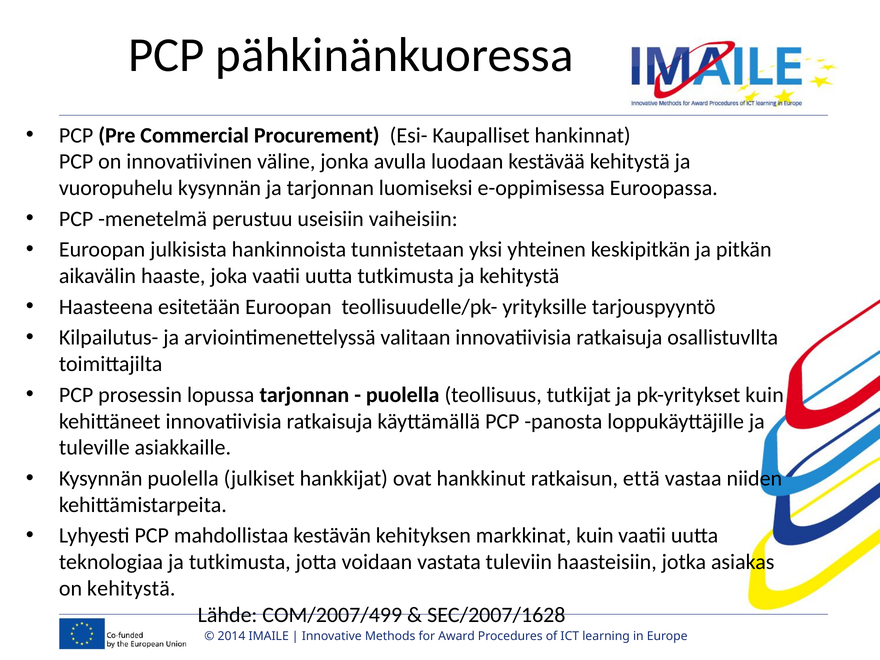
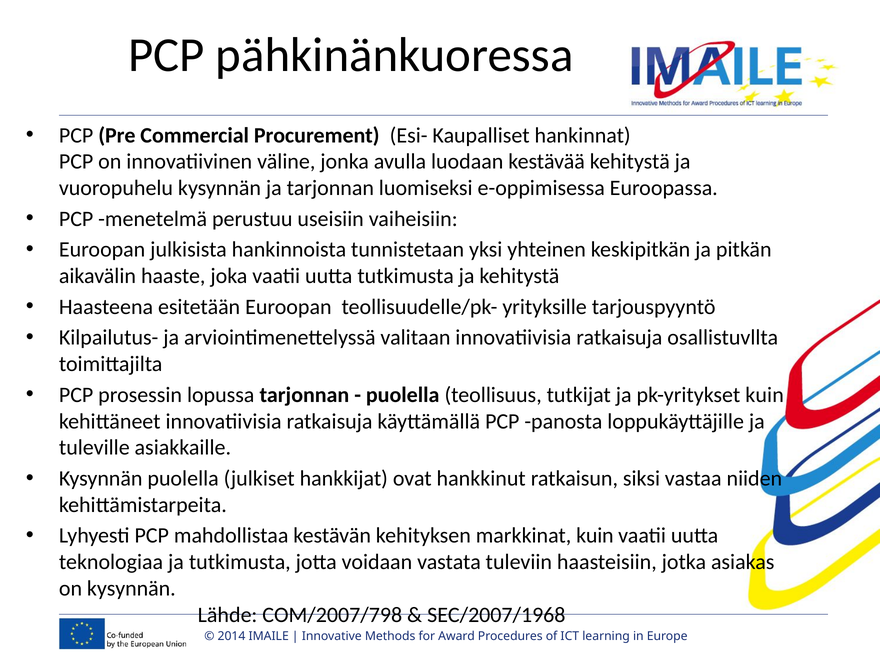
että: että -> siksi (642, 478)
on kehitystä: kehitystä -> kysynnän (131, 588)
COM/2007/499: COM/2007/499 -> COM/2007/798 (332, 615)
SEC/2007/1628: SEC/2007/1628 -> SEC/2007/1968 (496, 615)
